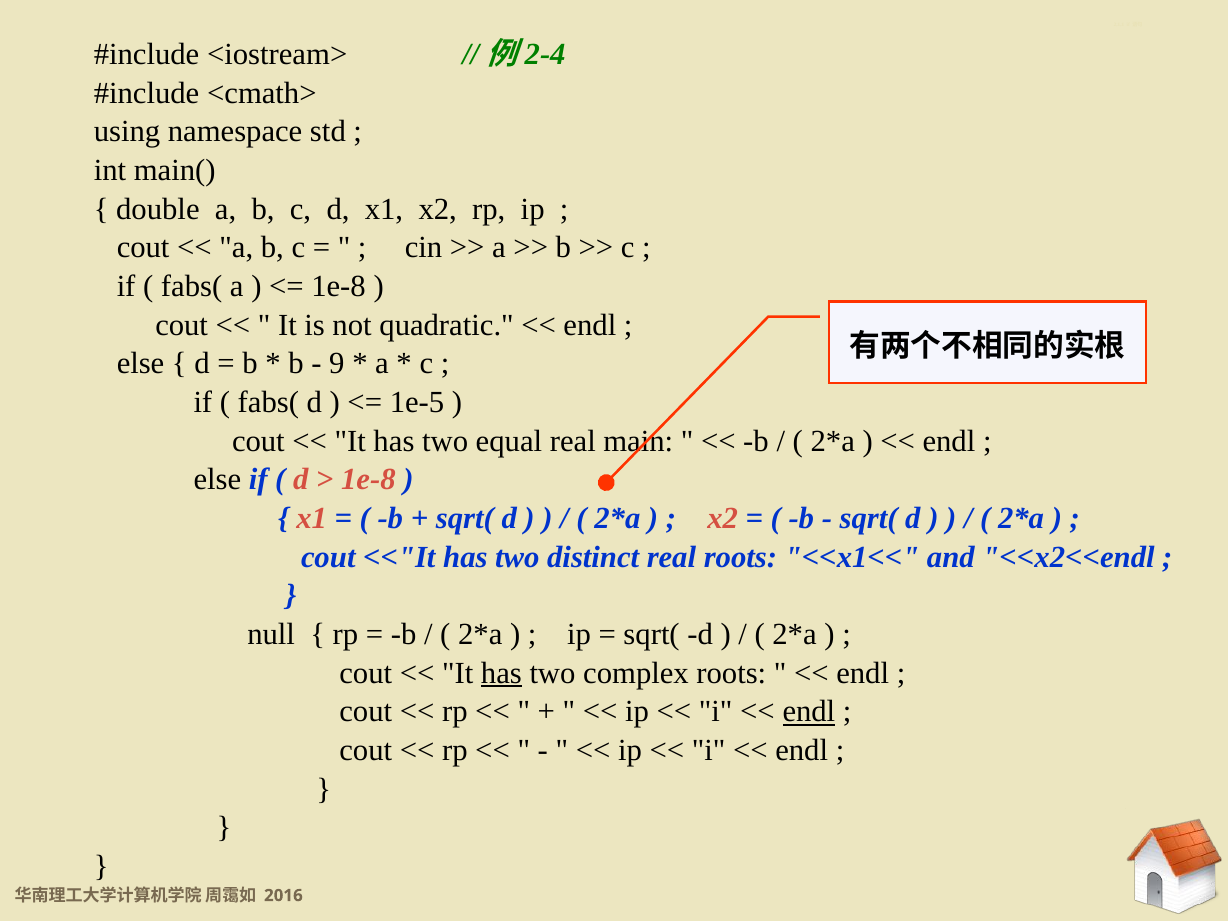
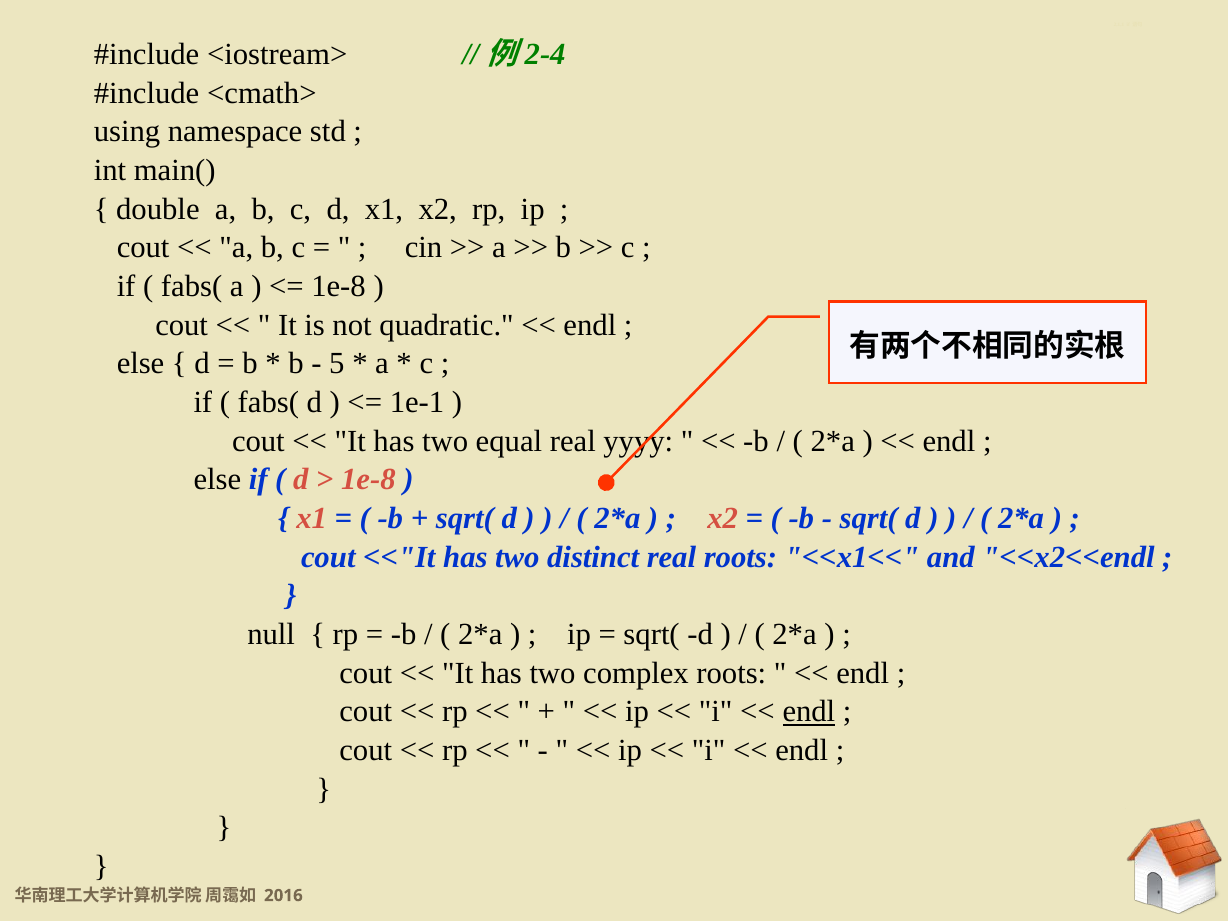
9: 9 -> 5 (337, 364)
1e-5: 1e-5 -> 1e-1 (417, 402)
main: main -> yyyy (638, 441)
has underline: present -> none (501, 673)
